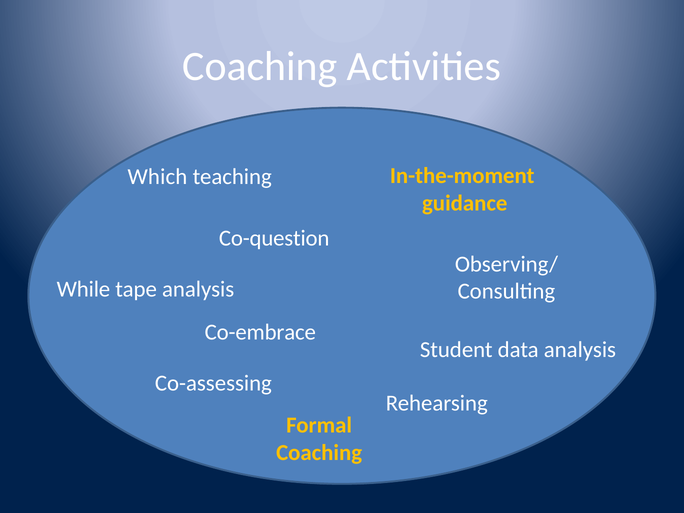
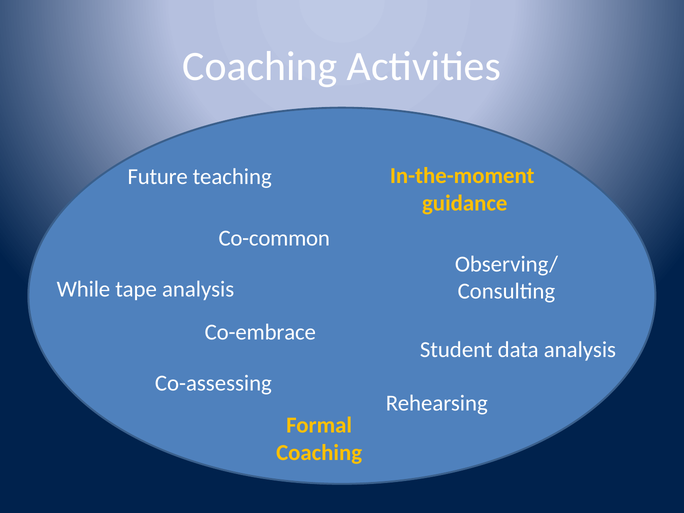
Which: Which -> Future (158, 177)
Co-question: Co-question -> Co-common (274, 238)
